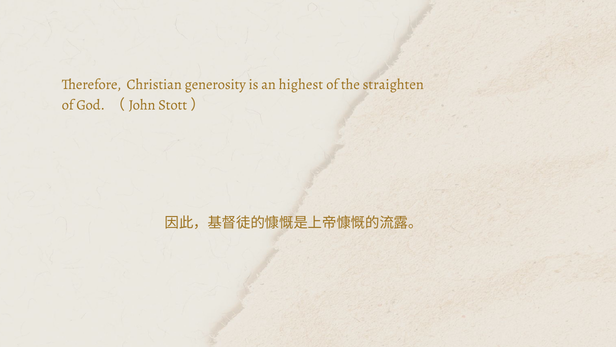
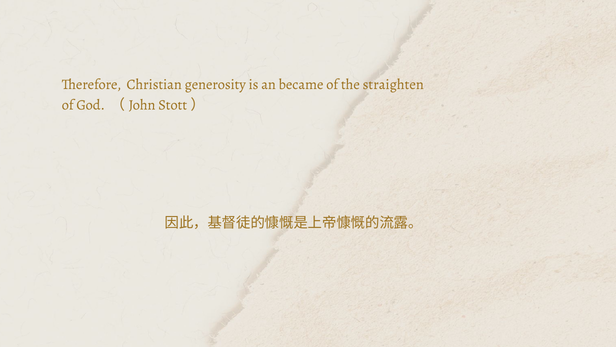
highest: highest -> became (301, 85)
